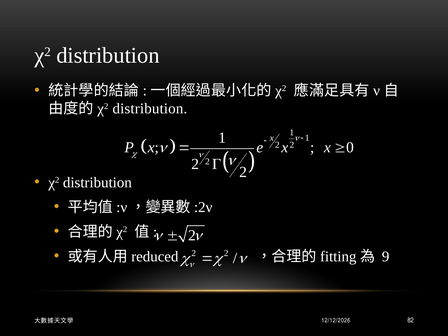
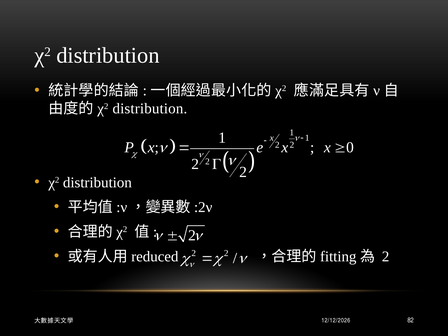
9: 9 -> 2 (386, 256)
